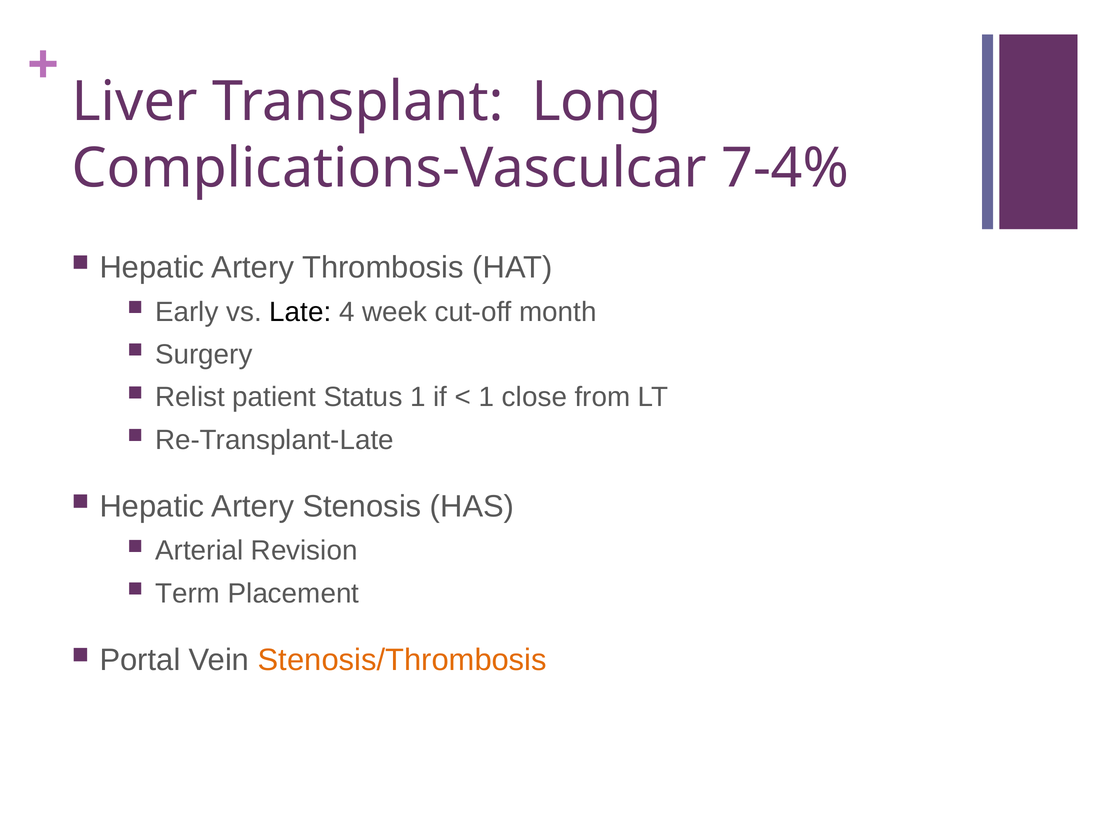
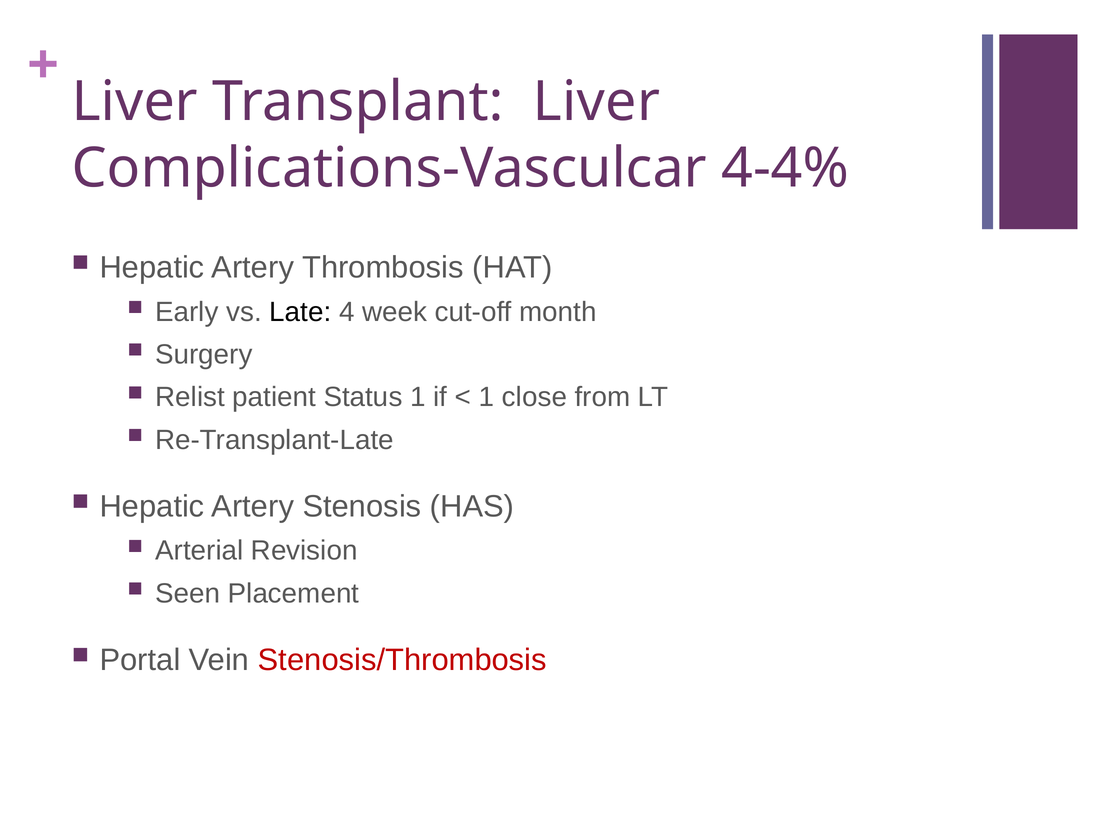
Transplant Long: Long -> Liver (596, 102)
7-4%: 7-4% -> 4-4% (785, 169)
Term: Term -> Seen (188, 593)
Stenosis/Thrombosis colour: orange -> red (402, 660)
